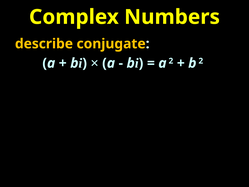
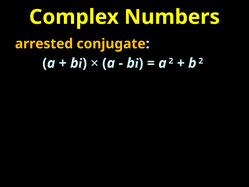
describe: describe -> arrested (44, 44)
